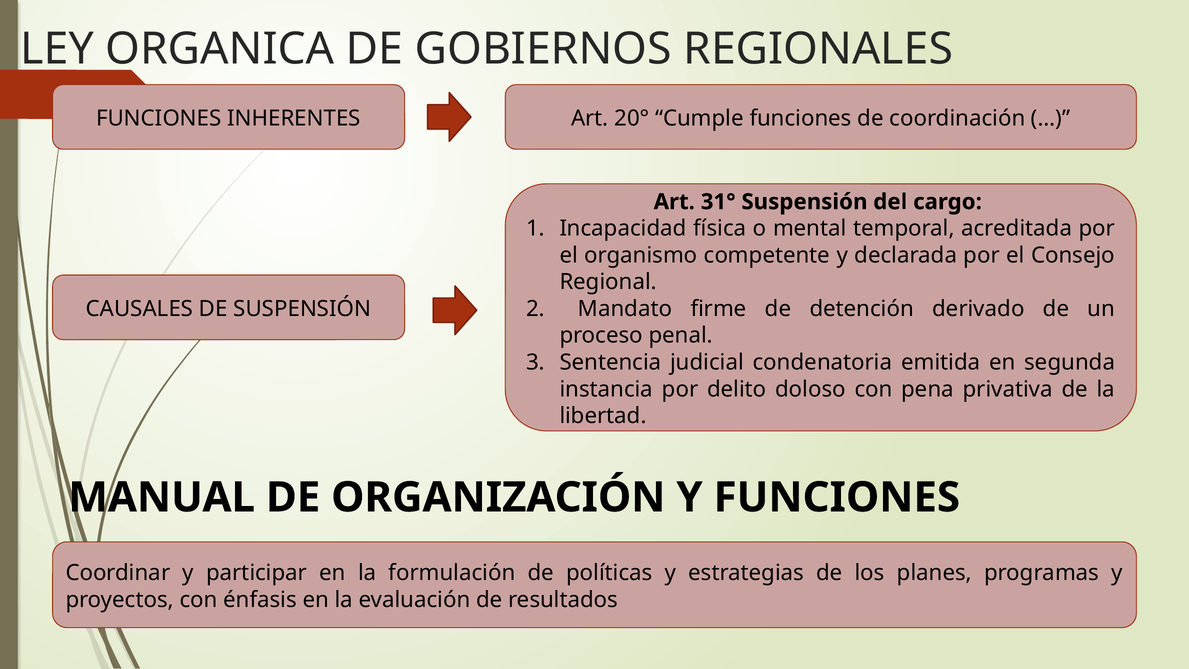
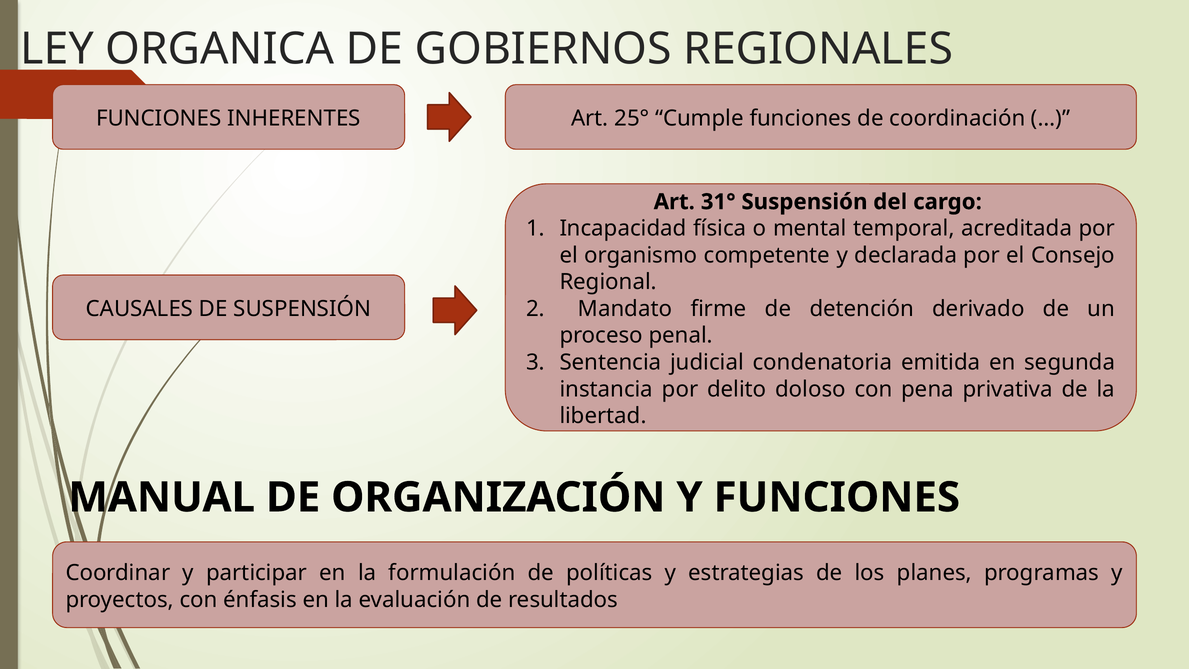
20°: 20° -> 25° (632, 118)
